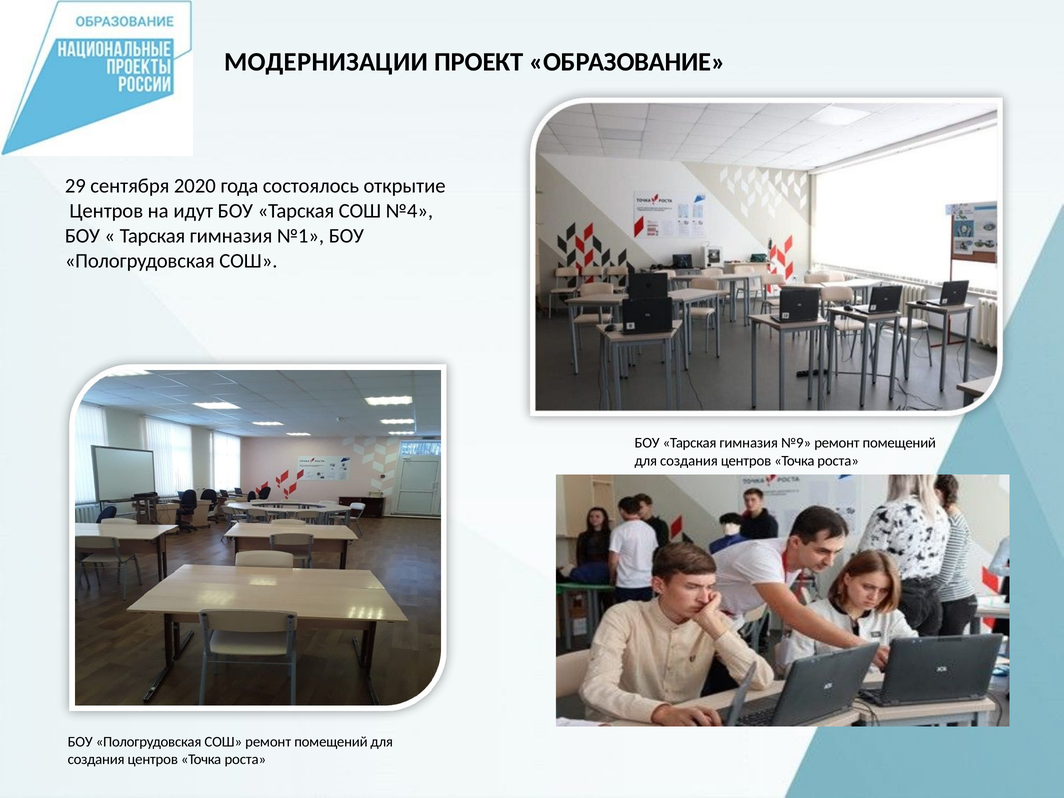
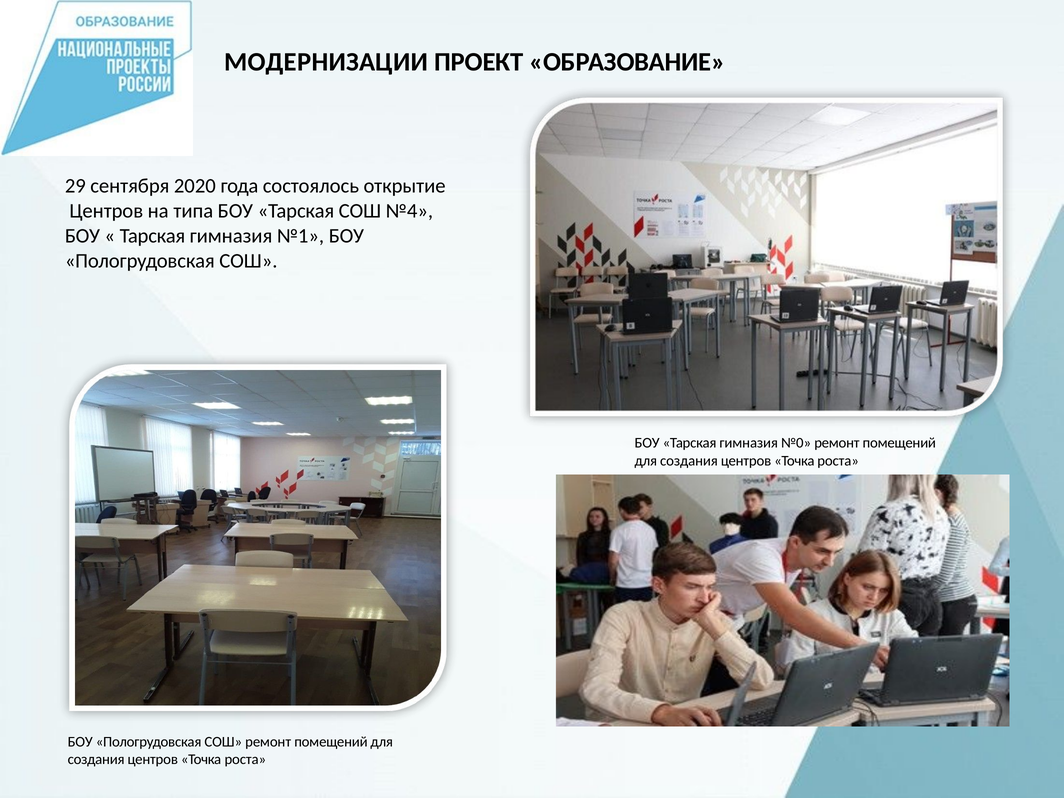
идут: идут -> типа (193, 211)
№9: №9 -> №0 (796, 443)
